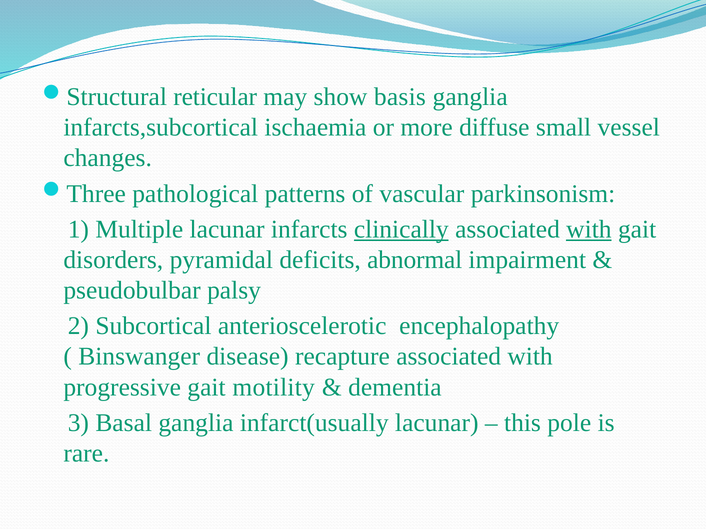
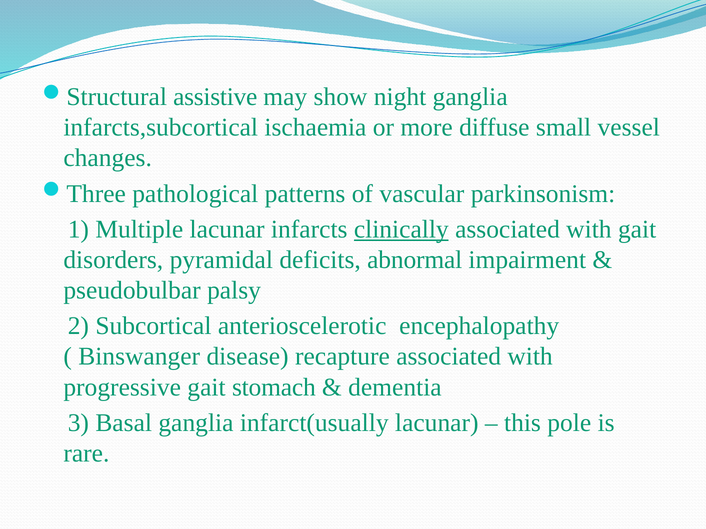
reticular: reticular -> assistive (215, 97)
basis: basis -> night (400, 97)
with underline: present -> none (589, 230)
motility: motility -> stomach (274, 387)
